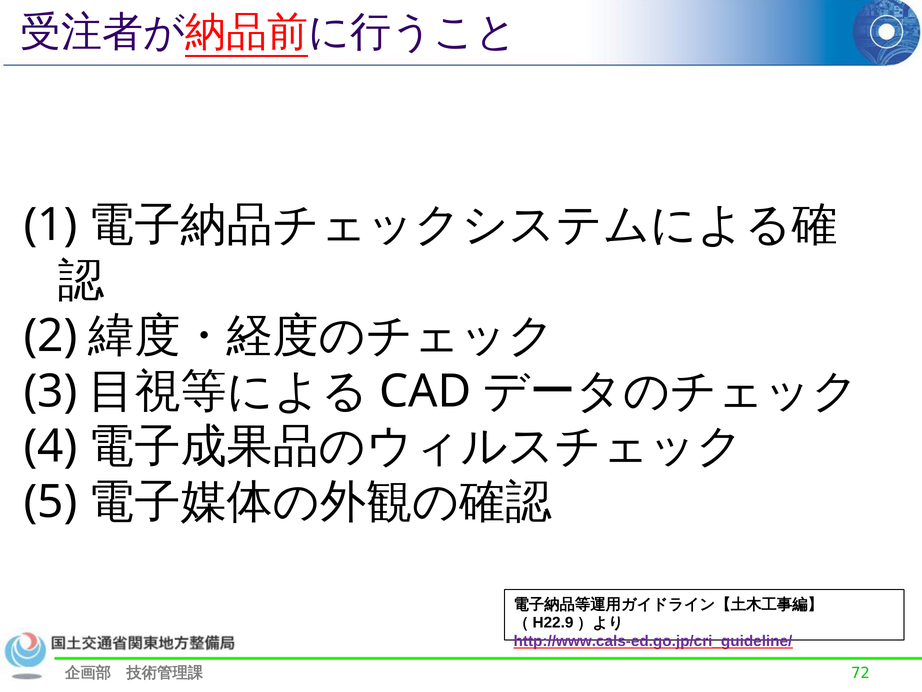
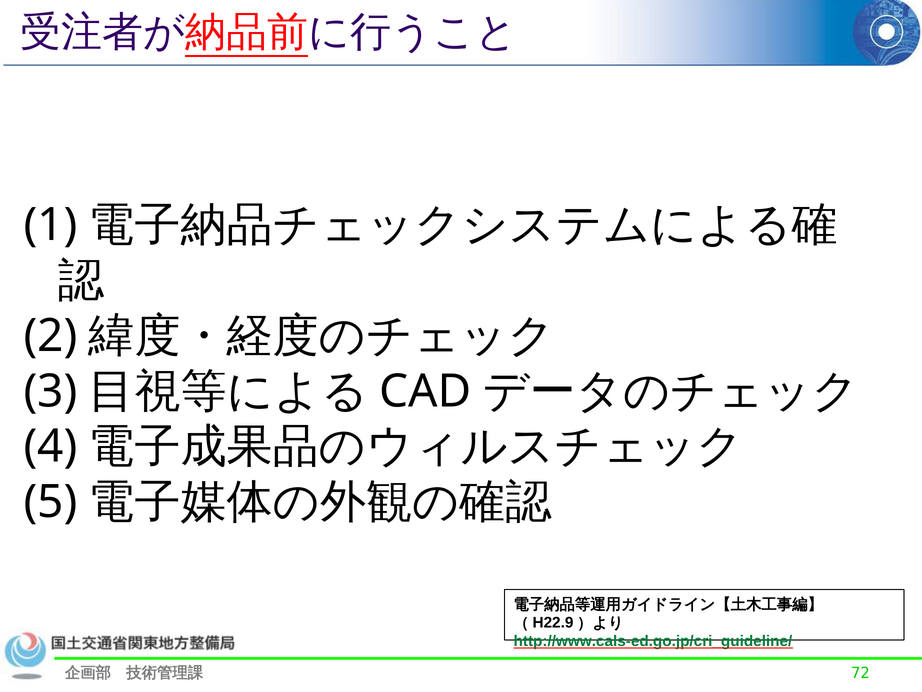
http://www.cals-ed.go.jp/cri_guideline/ colour: purple -> green (653, 641)
